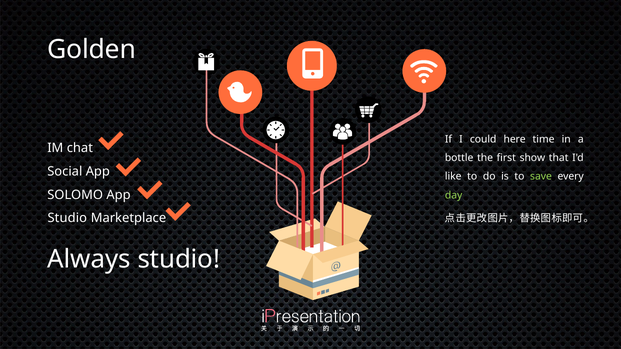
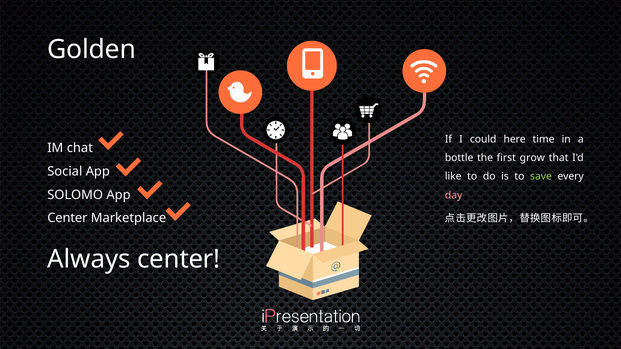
show: show -> grow (532, 158)
day colour: light green -> pink (454, 195)
Studio: Studio -> Center (67, 218)
Always studio: studio -> center (179, 259)
